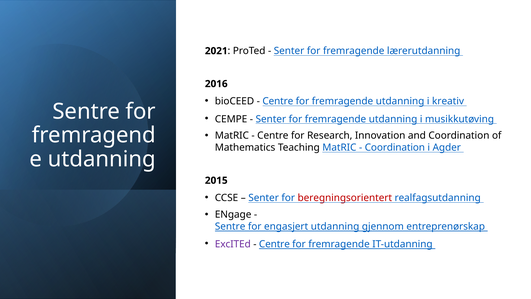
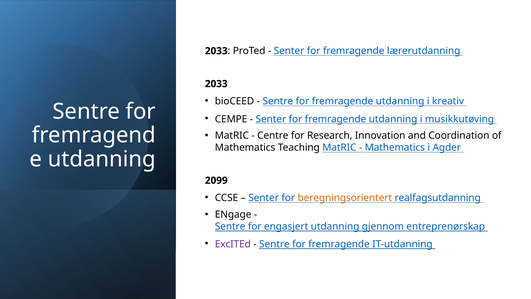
2021: 2021 -> 2033 (216, 51)
2016: 2016 -> 2033 (216, 84)
Centre: Centre -> Sentre (278, 101)
Coordination: Coordination -> Mathematics (395, 147)
2015: 2015 -> 2099 (216, 180)
beregningsorientert colour: red -> orange (345, 198)
Centre: Centre -> Sentre (274, 244)
